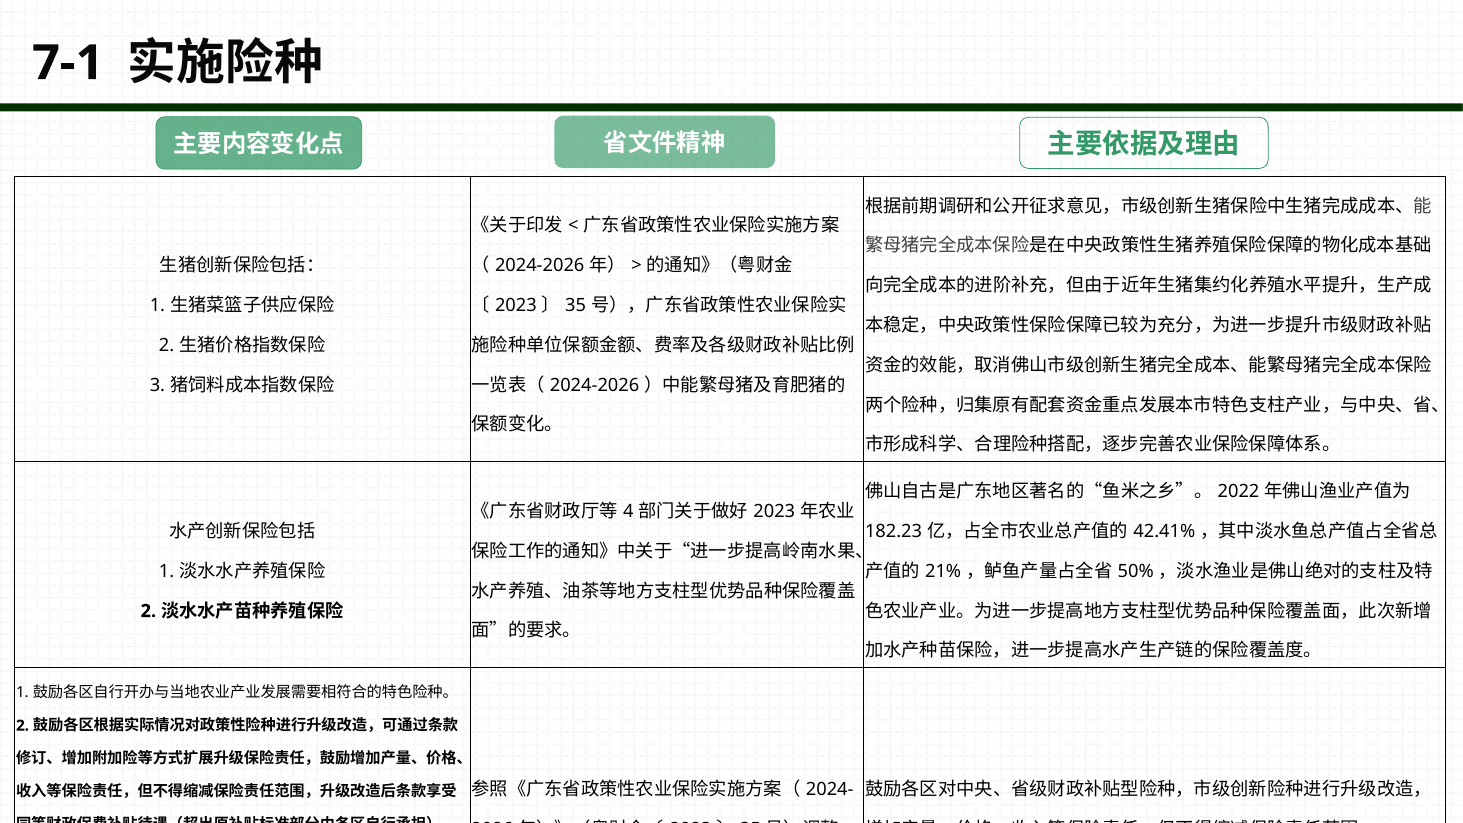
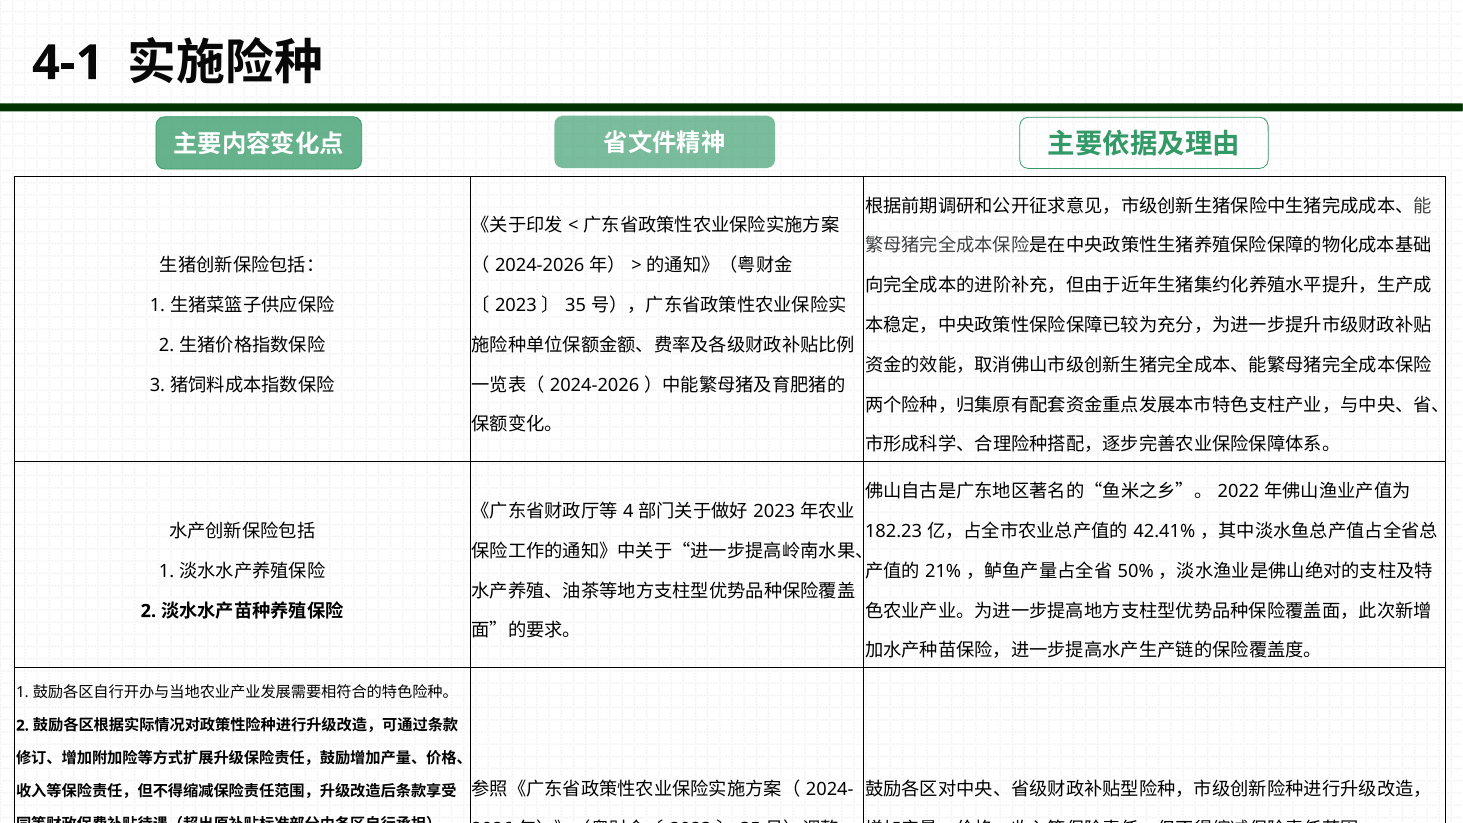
7-1: 7-1 -> 4-1 (68, 63)
